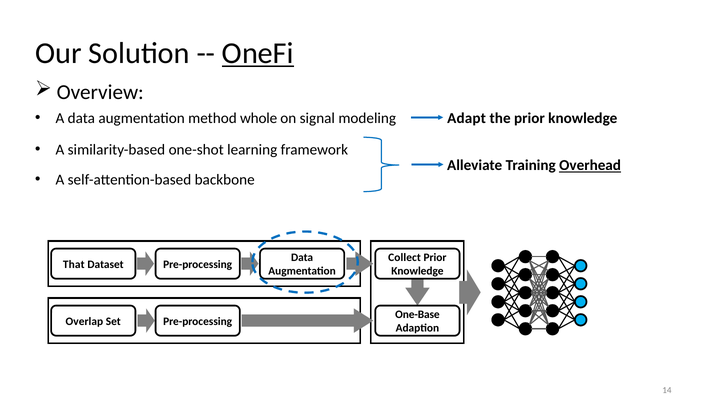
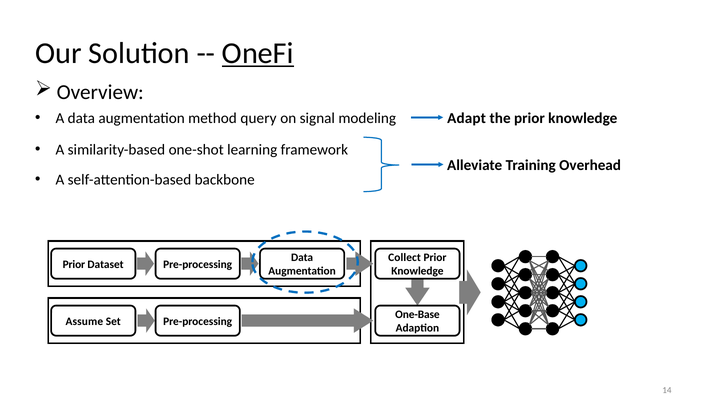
whole: whole -> query (258, 118)
Overhead underline: present -> none (590, 165)
That: That -> Prior (74, 264)
Overlap: Overlap -> Assume (84, 321)
